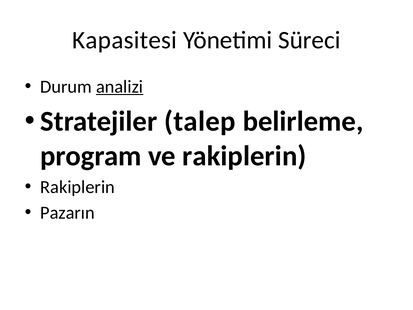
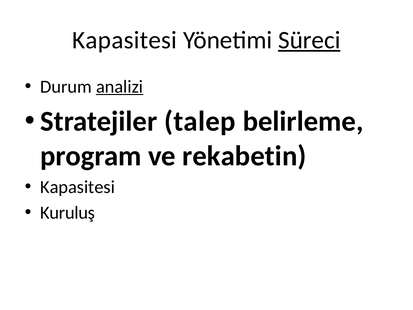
Süreci underline: none -> present (309, 40)
ve rakiplerin: rakiplerin -> rekabetin (244, 156)
Rakiplerin: Rakiplerin -> Kapasitesi (78, 187)
Pazarın: Pazarın -> Kuruluş (68, 213)
